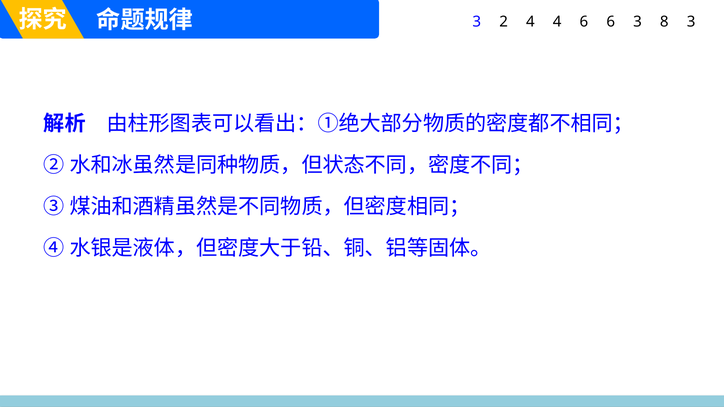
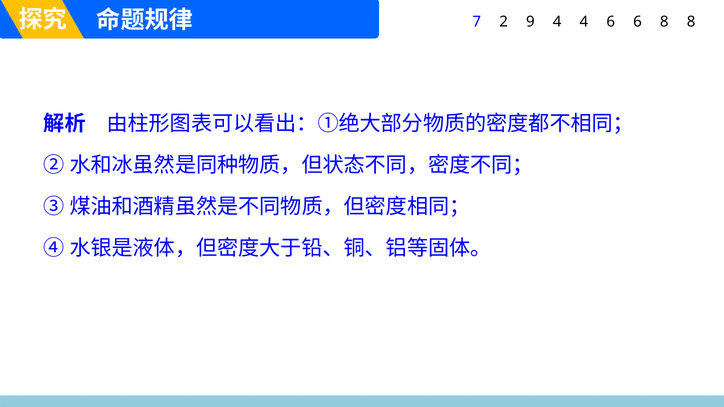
3: 3 -> 7 (477, 22)
2 4: 4 -> 9 (530, 22)
4 6: 6 -> 4 (584, 22)
6 3: 3 -> 6 (638, 22)
8 3: 3 -> 8 (691, 22)
